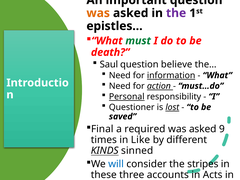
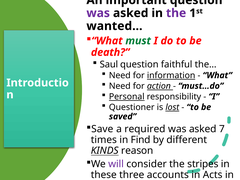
was colour: orange -> purple (98, 13)
epistles…: epistles… -> wanted… (114, 26)
believe: believe -> faithful (177, 64)
Final: Final -> Save (102, 129)
9: 9 -> 7 (222, 129)
Like: Like -> Find (141, 140)
sinned: sinned -> reason (137, 151)
will colour: blue -> purple (116, 164)
